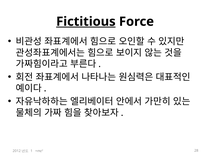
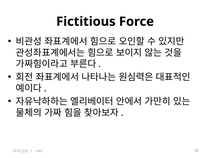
Fictitious underline: present -> none (86, 22)
